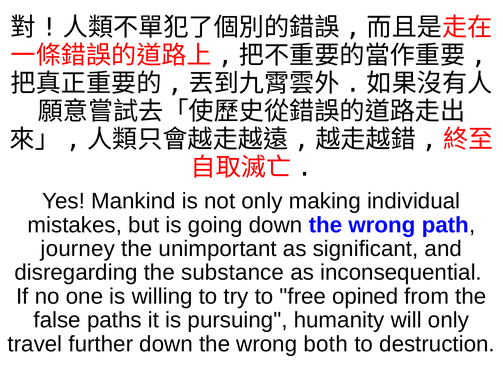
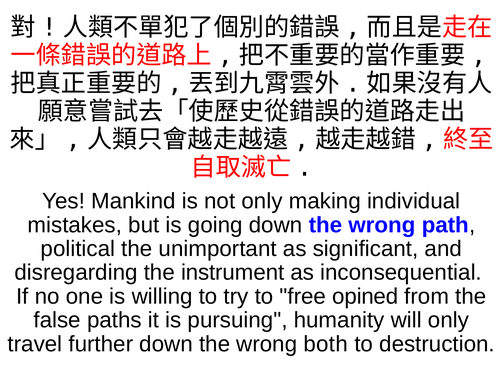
journey: journey -> political (78, 248)
substance: substance -> instrument (233, 272)
